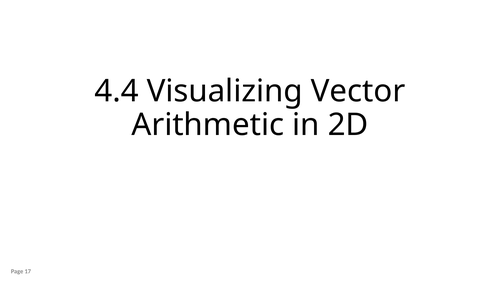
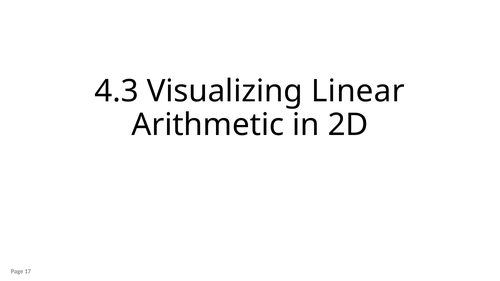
4.4: 4.4 -> 4.3 (117, 91)
Vector: Vector -> Linear (358, 91)
